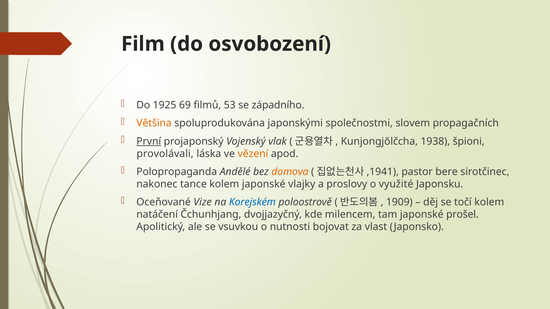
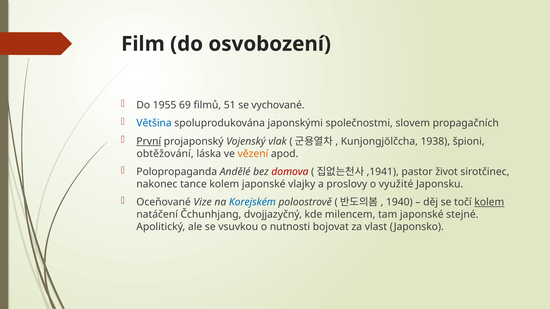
1925: 1925 -> 1955 (165, 105)
53: 53 -> 51 (230, 105)
západního: západního -> vychované (278, 105)
Většina colour: orange -> blue (154, 123)
provolávali: provolávali -> obtěžování (165, 154)
domova colour: orange -> red (290, 172)
bere: bere -> život (447, 172)
1909: 1909 -> 1940 (399, 202)
kolem underline: none -> present (489, 202)
prošel: prošel -> stejné (462, 215)
